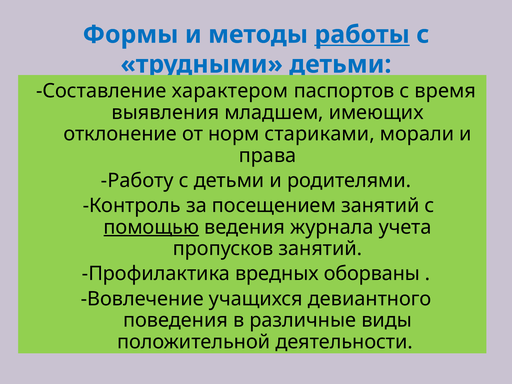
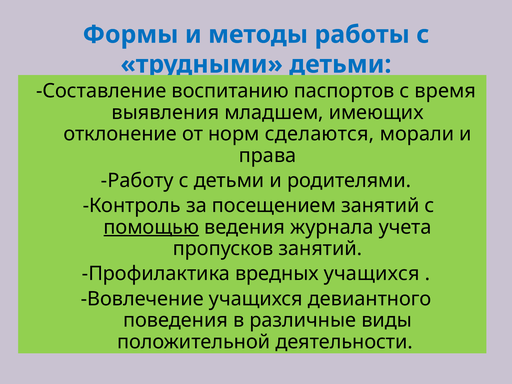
работы underline: present -> none (362, 35)
характером: характером -> воспитанию (230, 91)
стариками: стариками -> сделаются (320, 134)
вредных оборваны: оборваны -> учащихся (372, 274)
